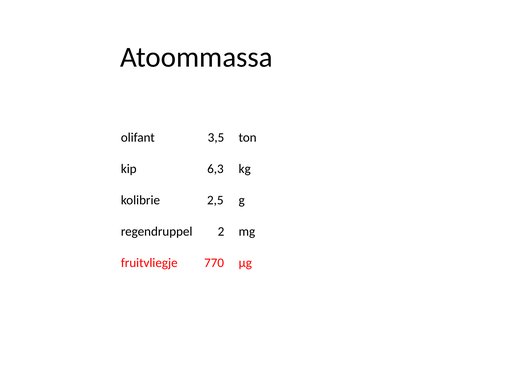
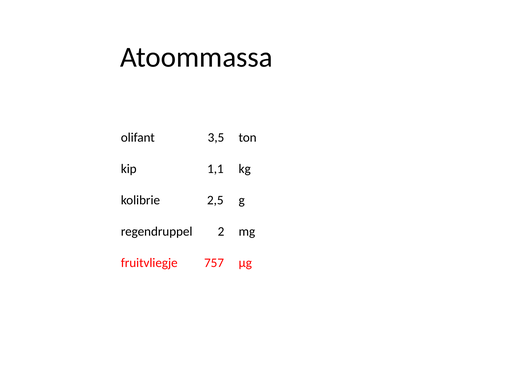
6,3: 6,3 -> 1,1 (215, 169)
770: 770 -> 757 (214, 262)
